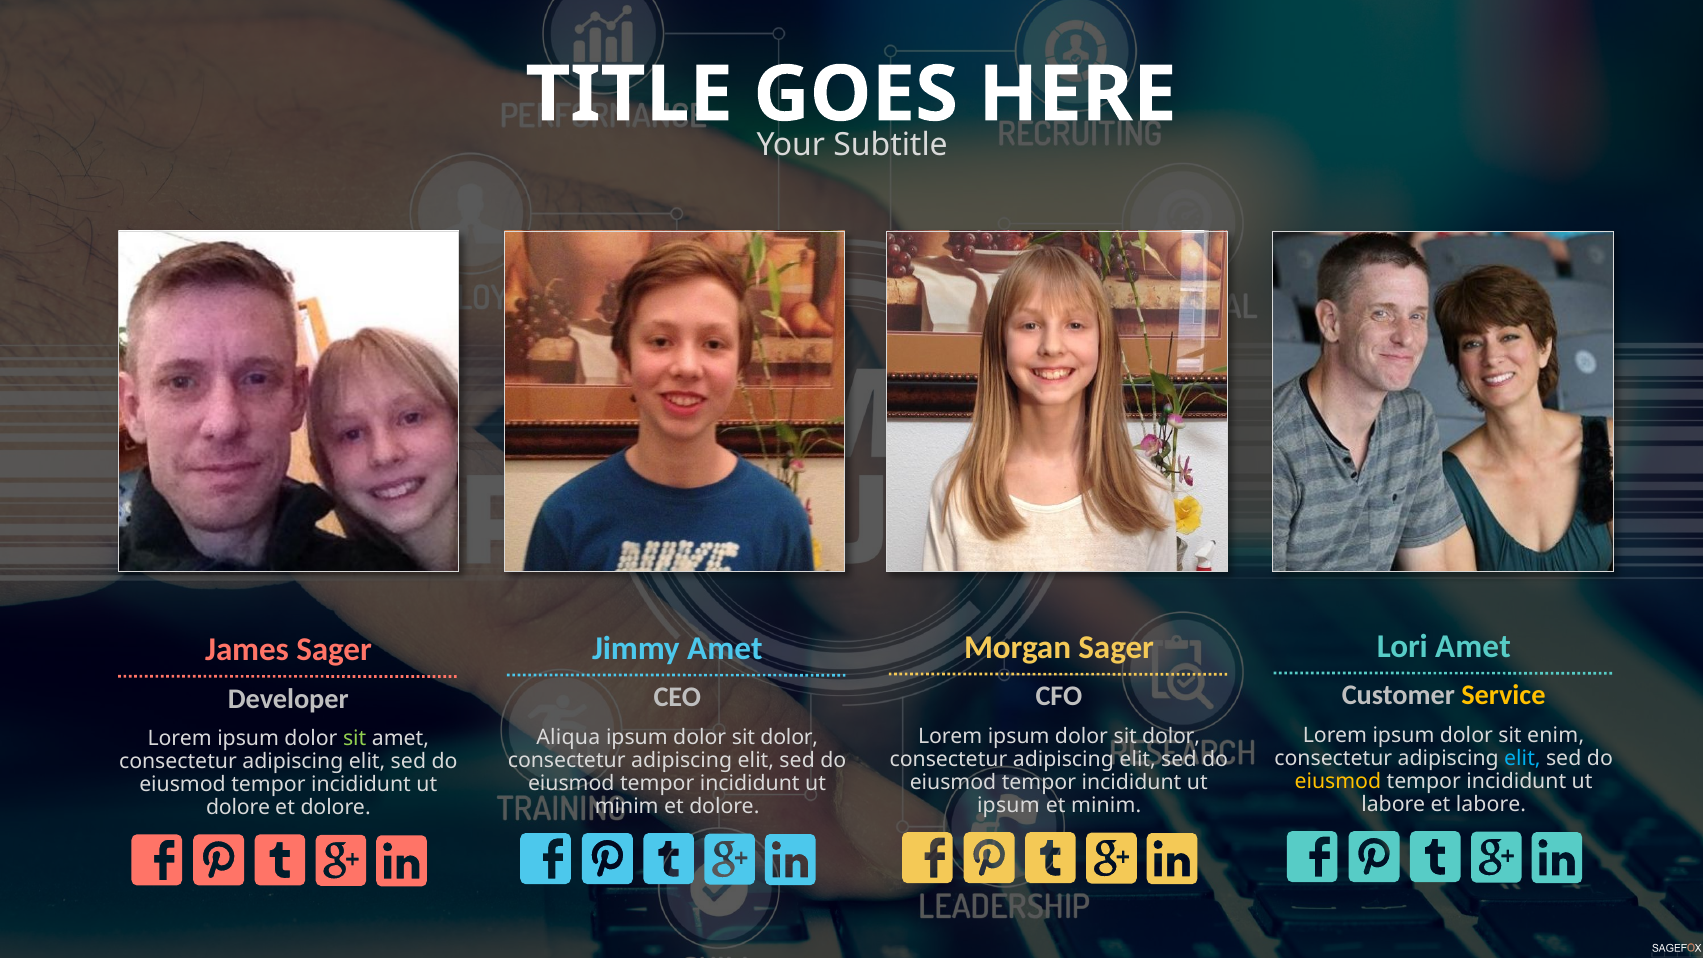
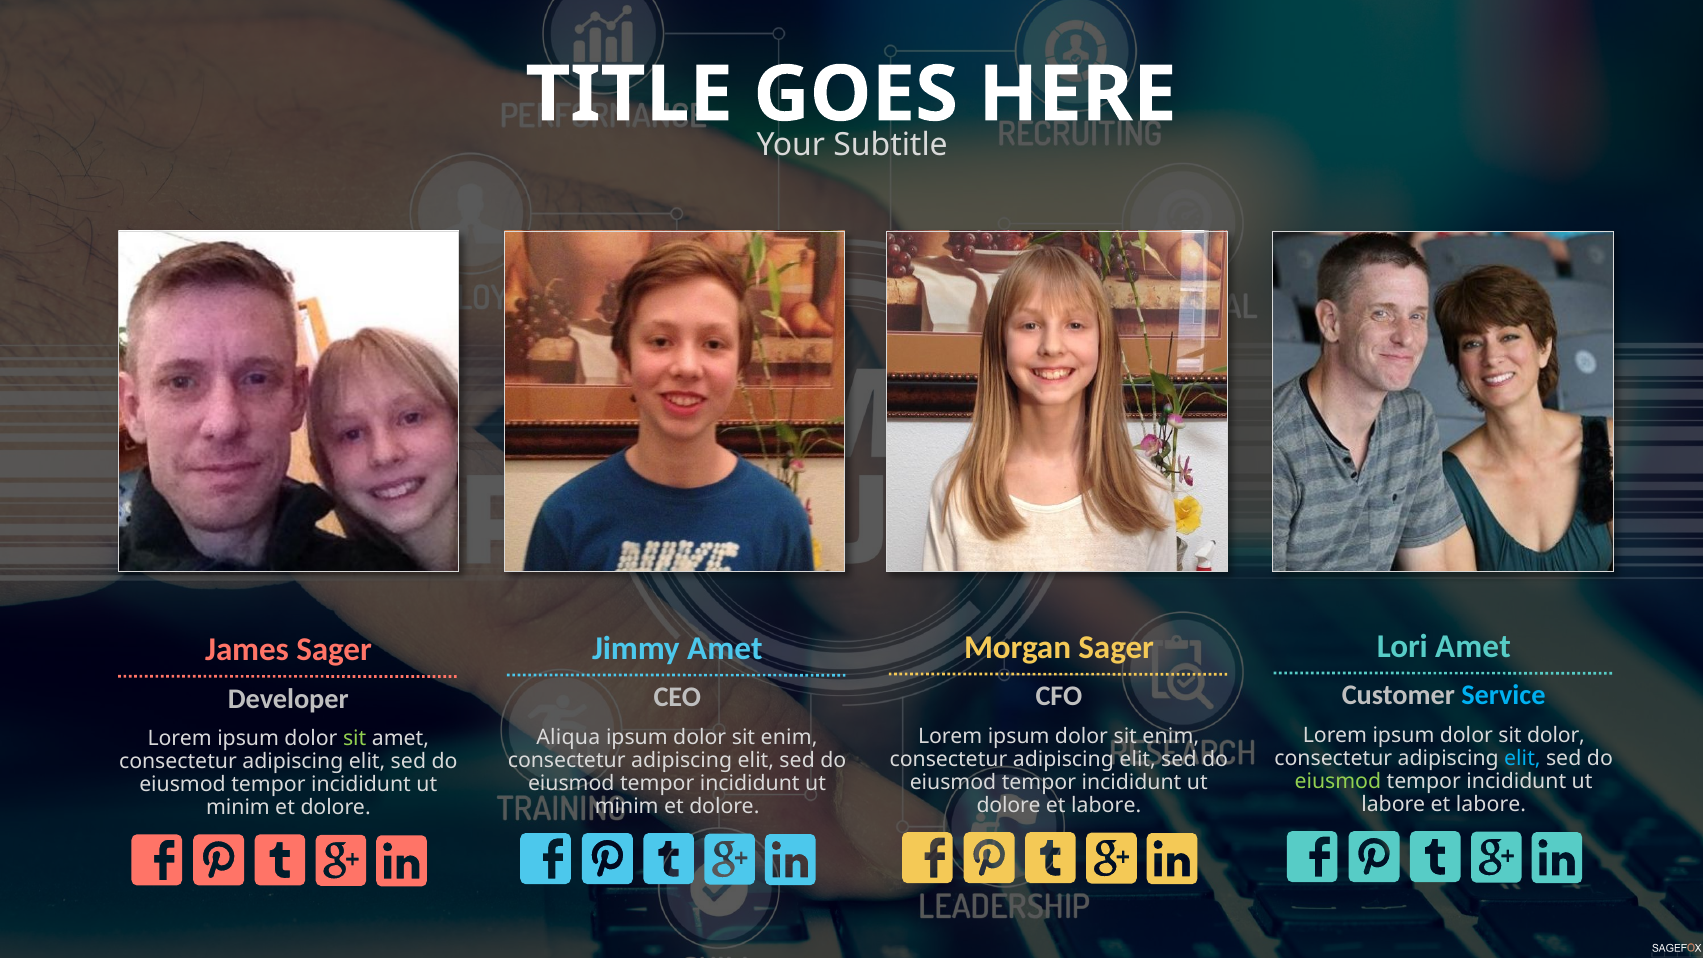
Service colour: yellow -> light blue (1503, 696)
sit enim: enim -> dolor (1556, 736)
dolor: dolor -> enim (1171, 737)
dolor: dolor -> enim (789, 738)
eiusmod colour: yellow -> light green (1338, 782)
ipsum: ipsum -> dolore (1009, 806)
minim: minim -> labore (1106, 806)
dolore: dolore -> minim (238, 808)
